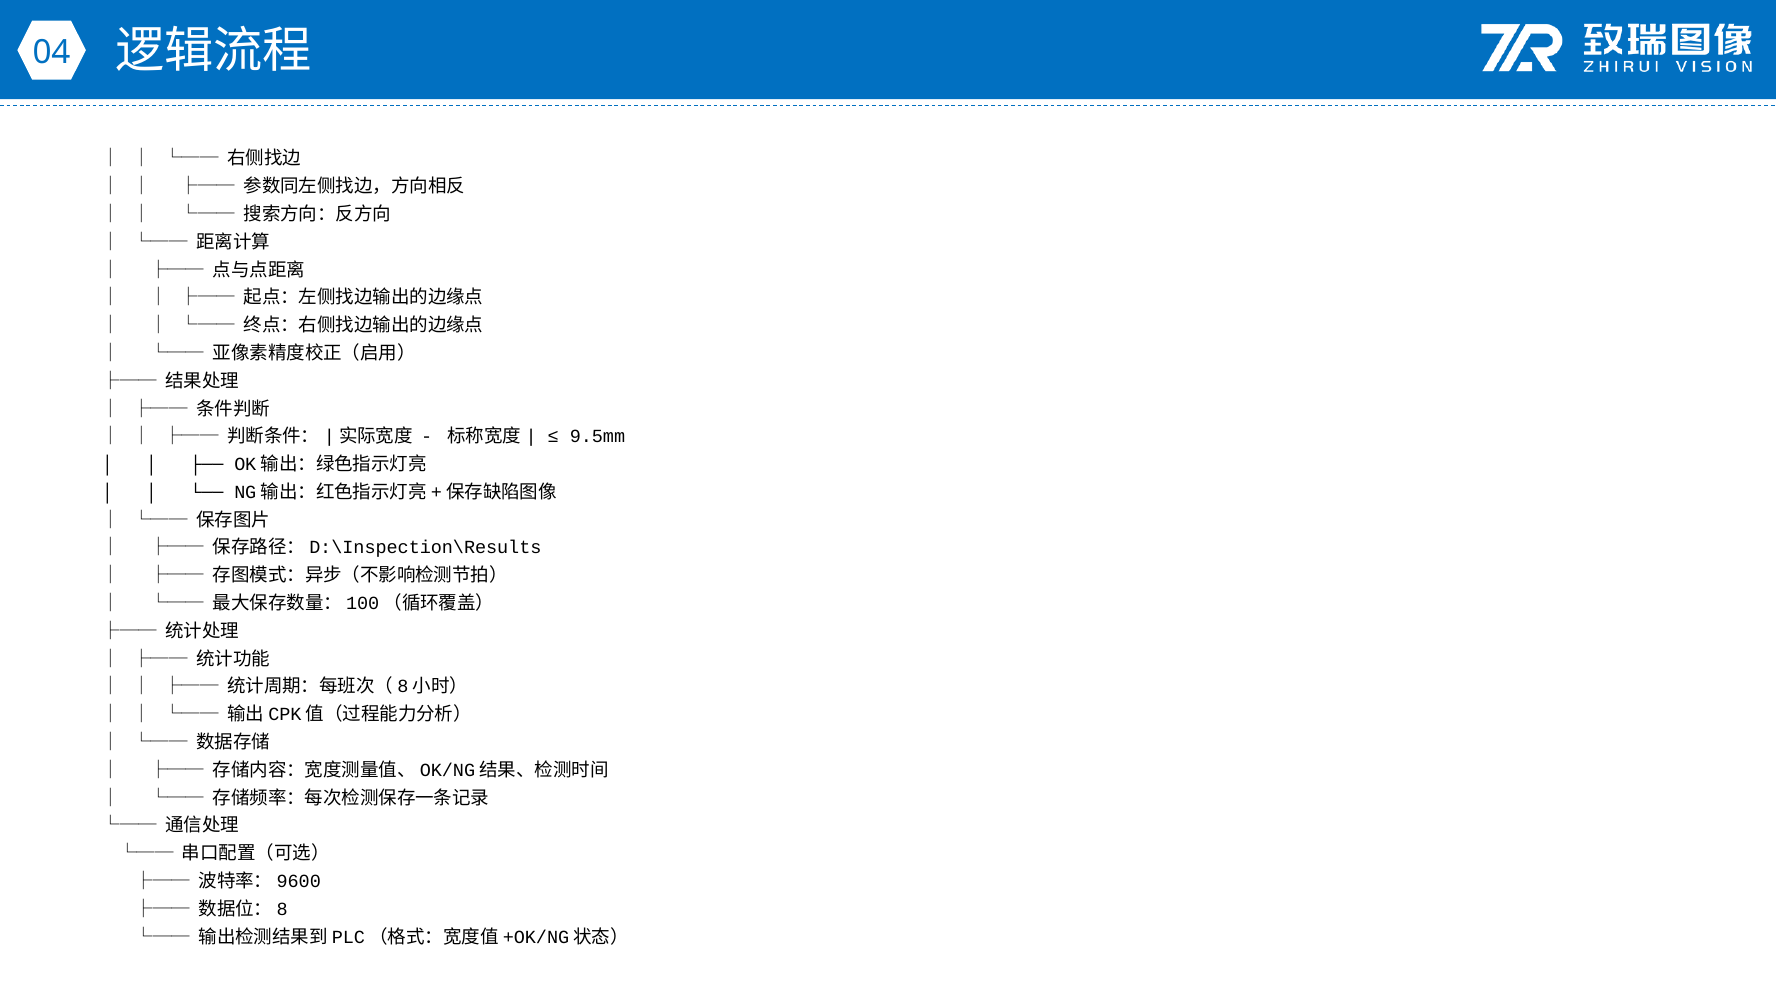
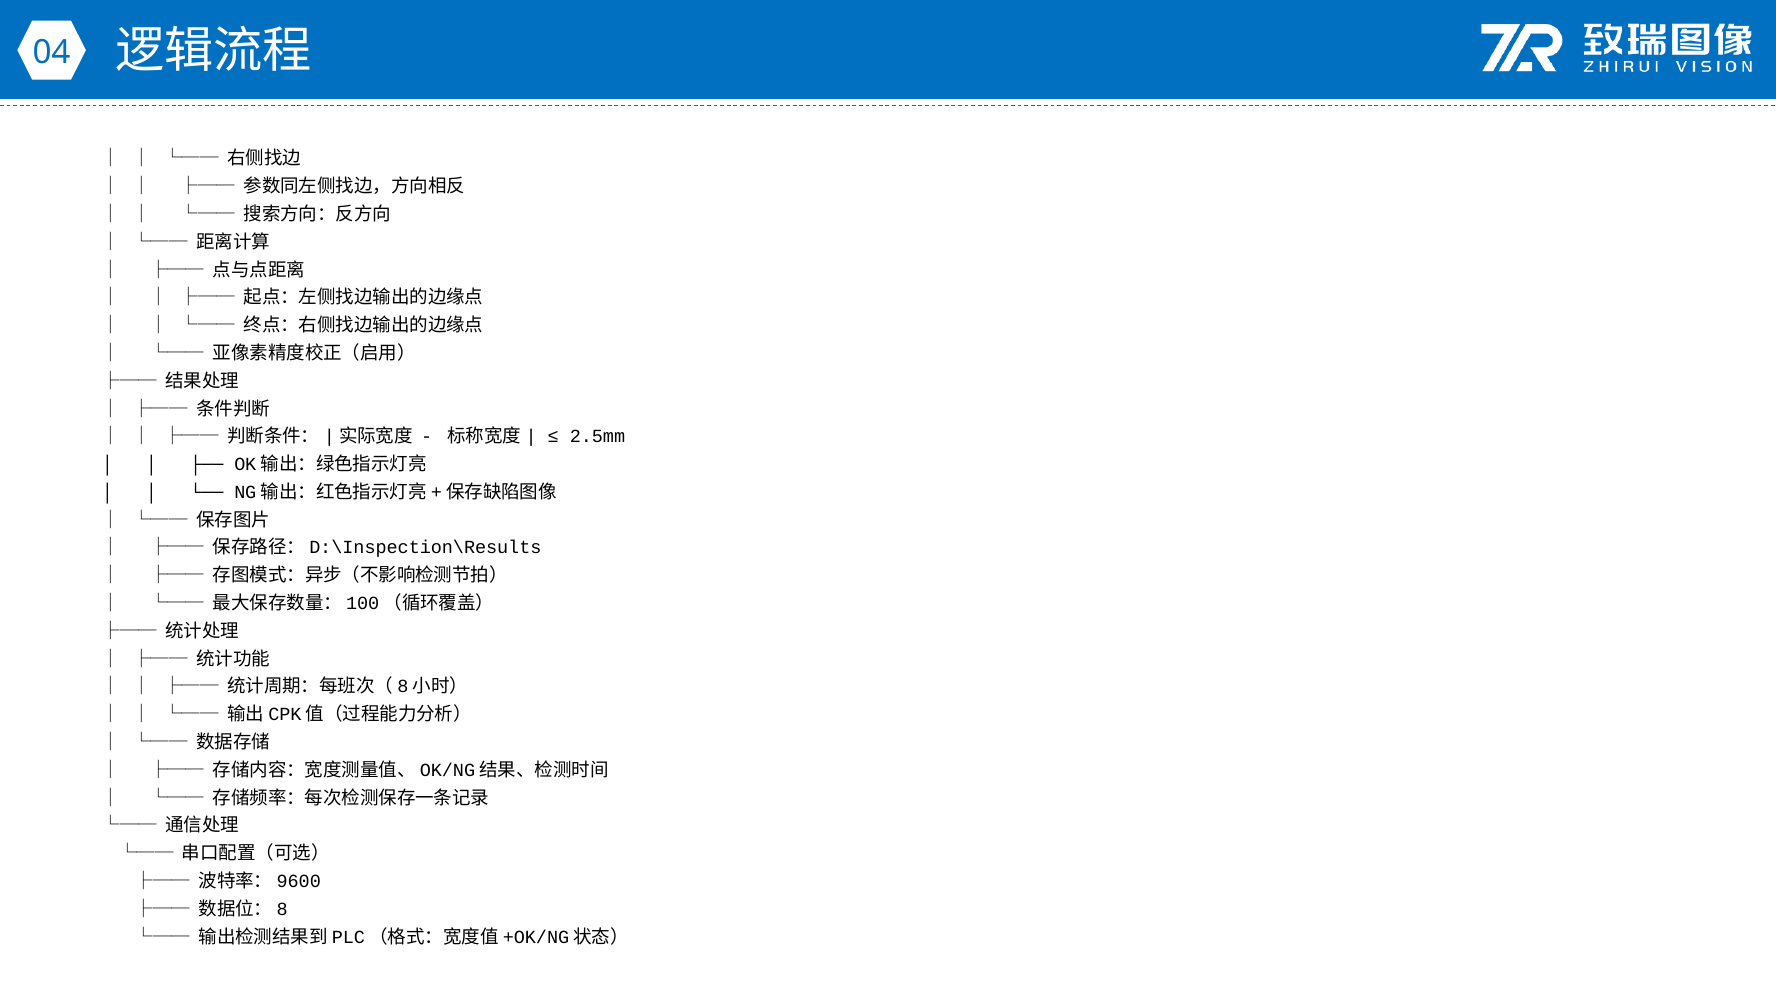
9.5mm: 9.5mm -> 2.5mm (597, 437)
